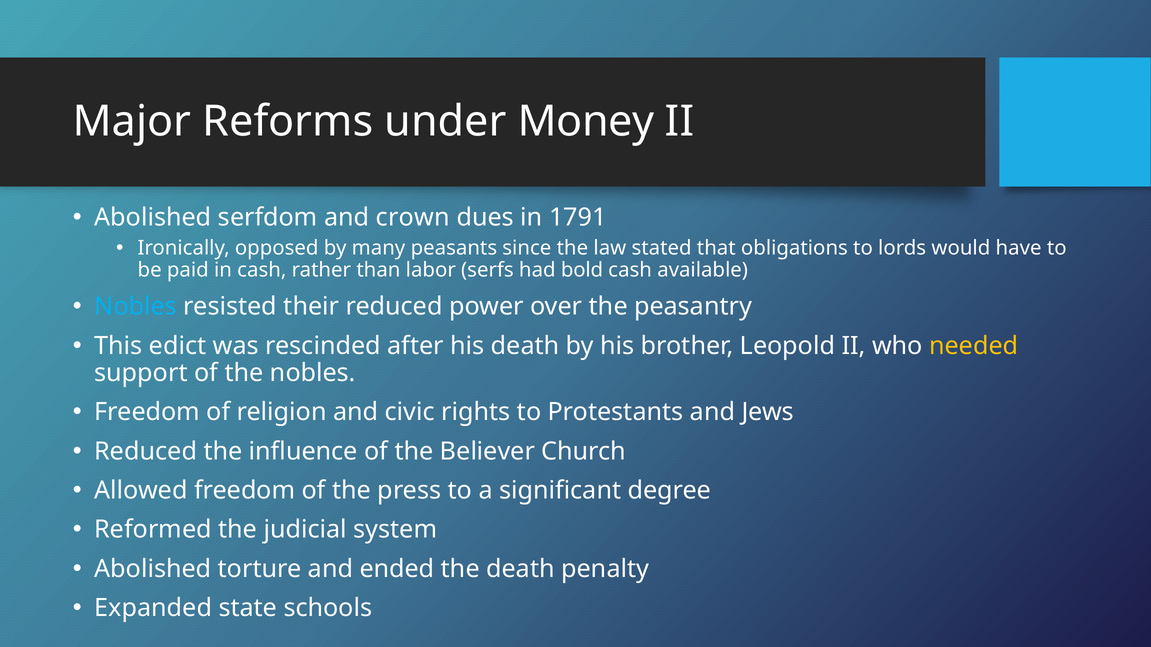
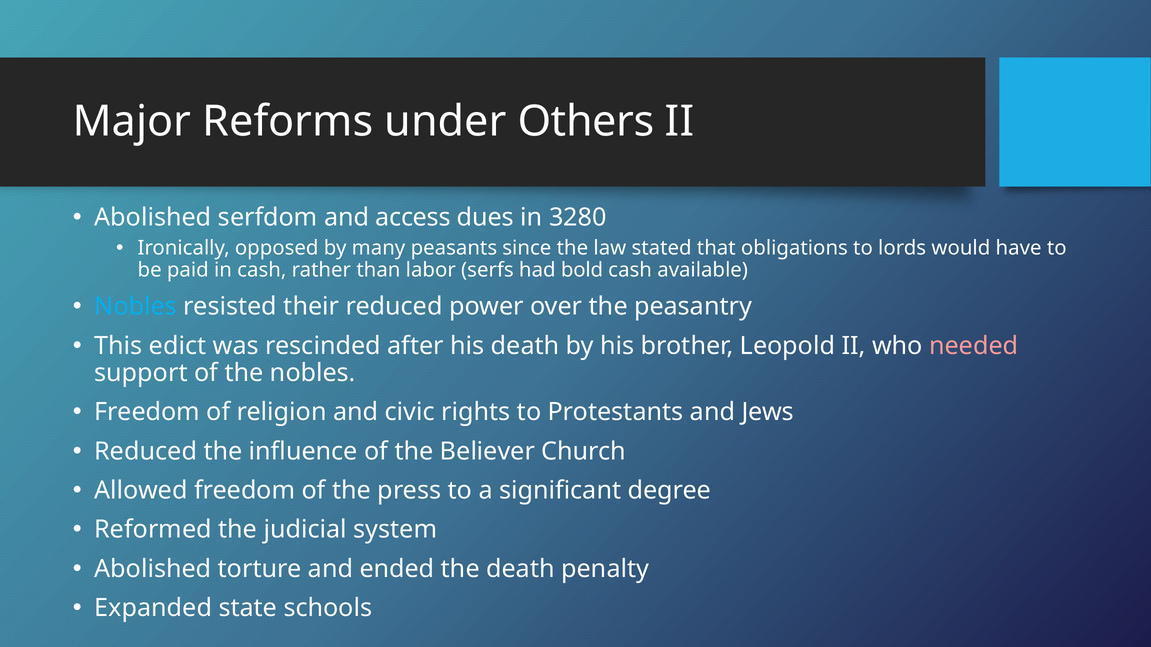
Money: Money -> Others (586, 122)
crown: crown -> access (413, 218)
1791: 1791 -> 3280 (578, 218)
needed colour: yellow -> pink (974, 346)
